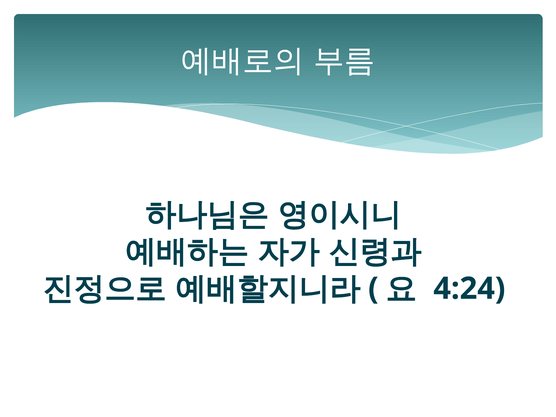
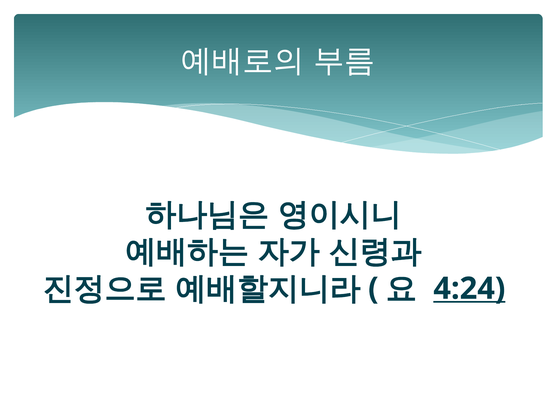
4:24 underline: none -> present (469, 289)
